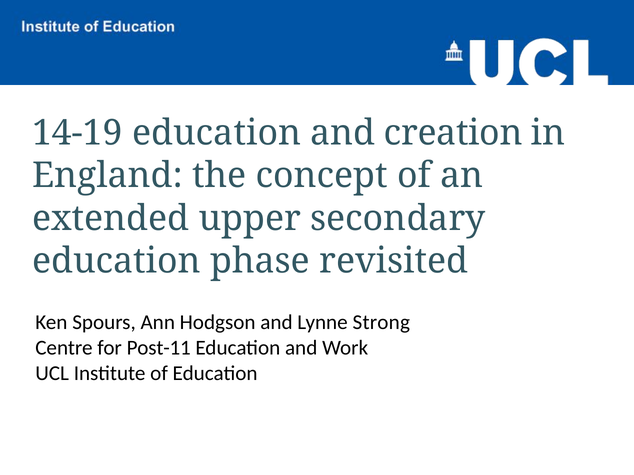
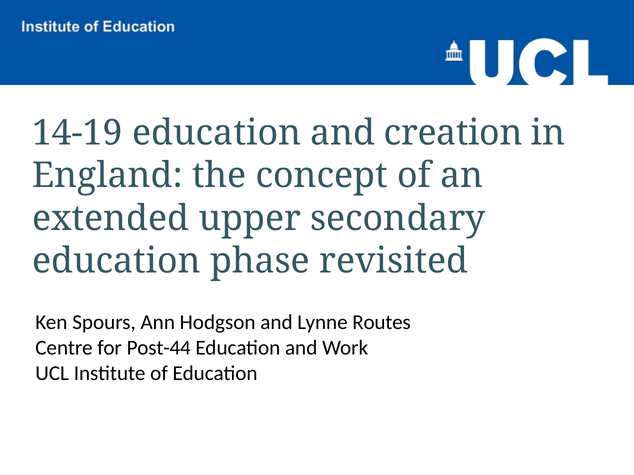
Strong: Strong -> Routes (381, 323)
Post-11: Post-11 -> Post-44 (159, 348)
